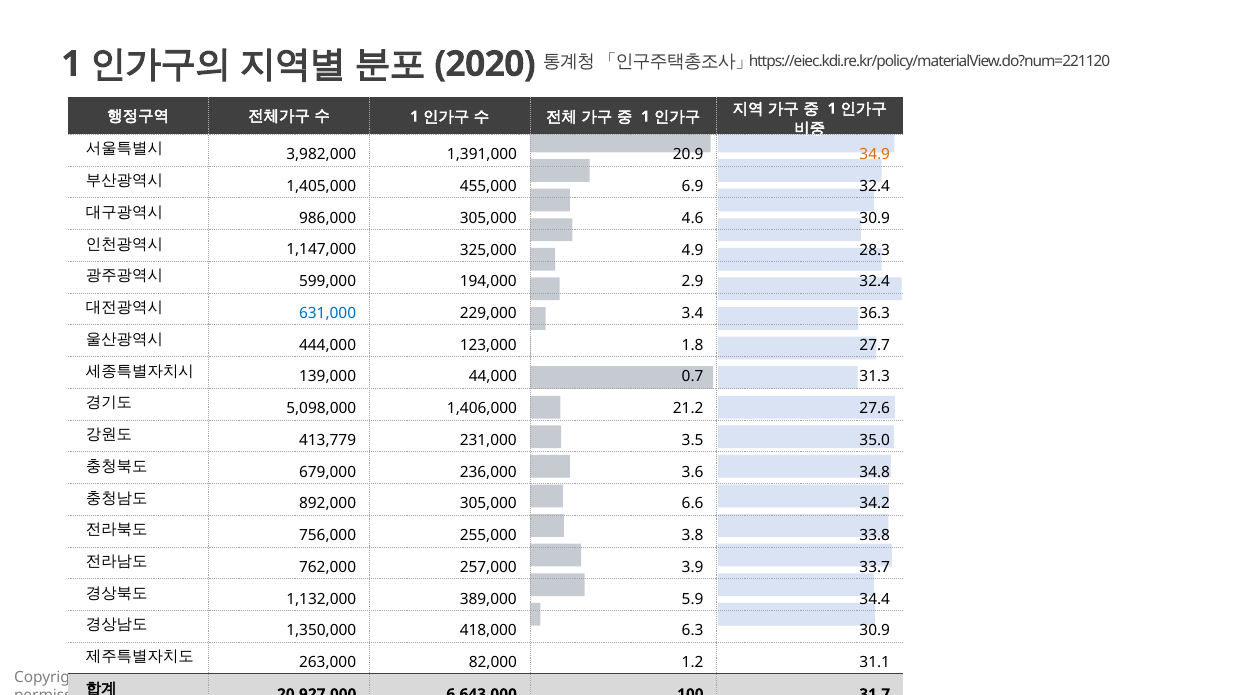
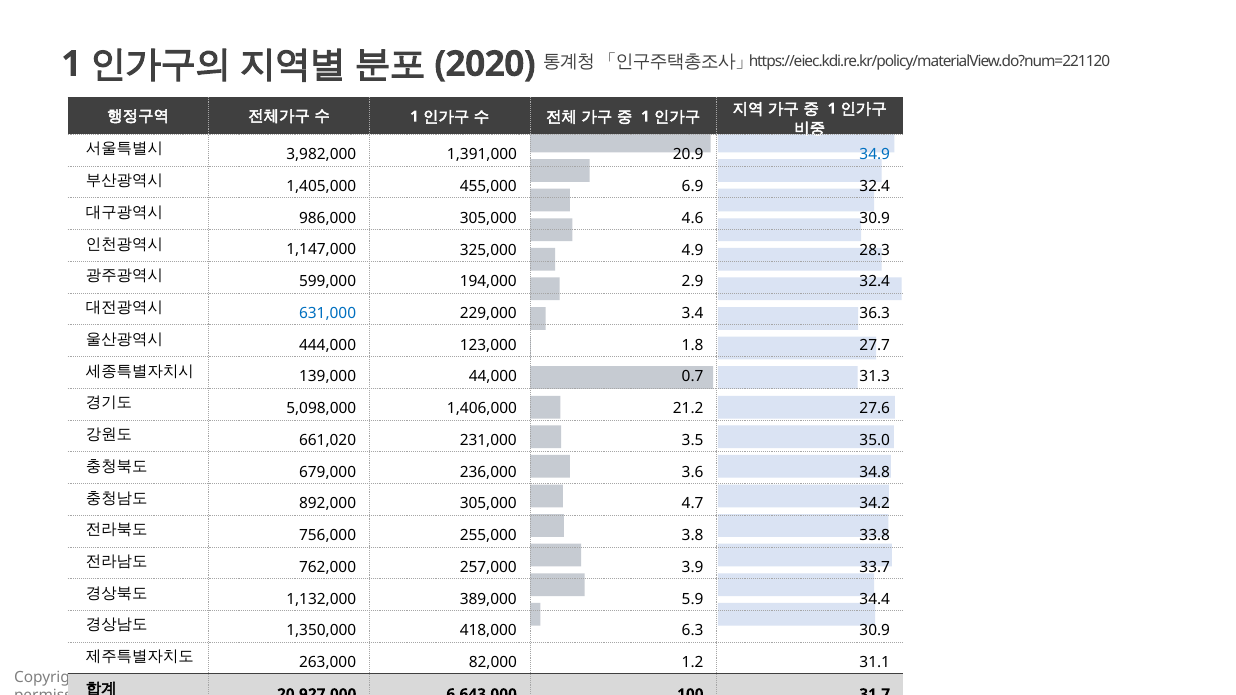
34.9 colour: orange -> blue (875, 155)
413,779: 413,779 -> 661,020 (328, 440)
6.6: 6.6 -> 4.7 (693, 504)
